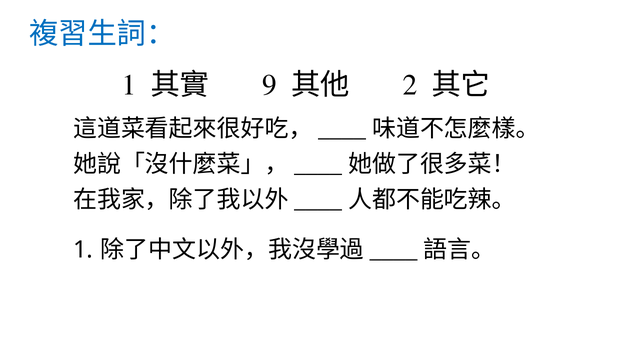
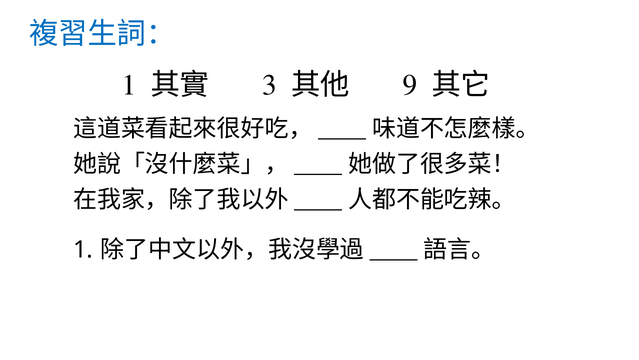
9: 9 -> 3 (269, 85)
2: 2 -> 9 (410, 85)
